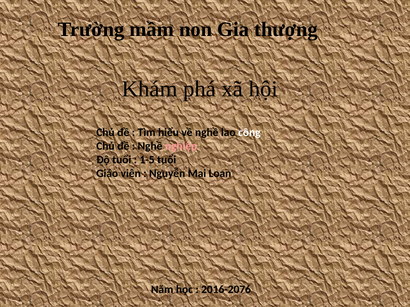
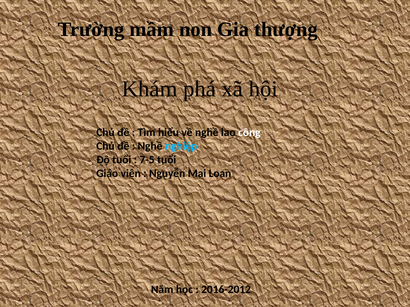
nghiệp colour: pink -> light blue (181, 146)
1-5: 1-5 -> 7-5 (147, 160)
2016-2076: 2016-2076 -> 2016-2012 (226, 290)
